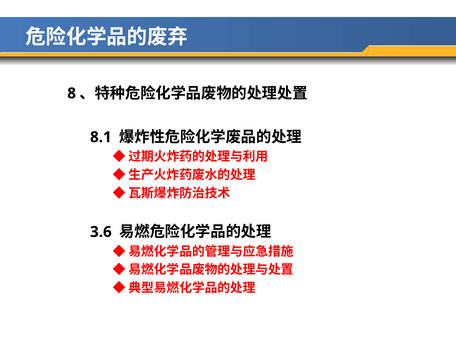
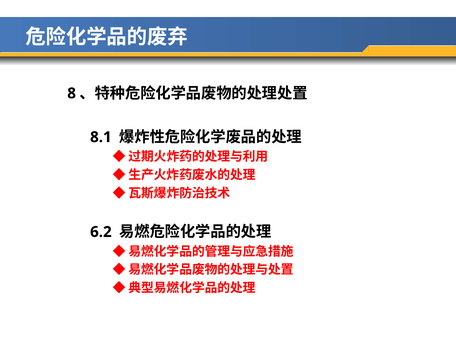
3.6: 3.6 -> 6.2 (101, 232)
